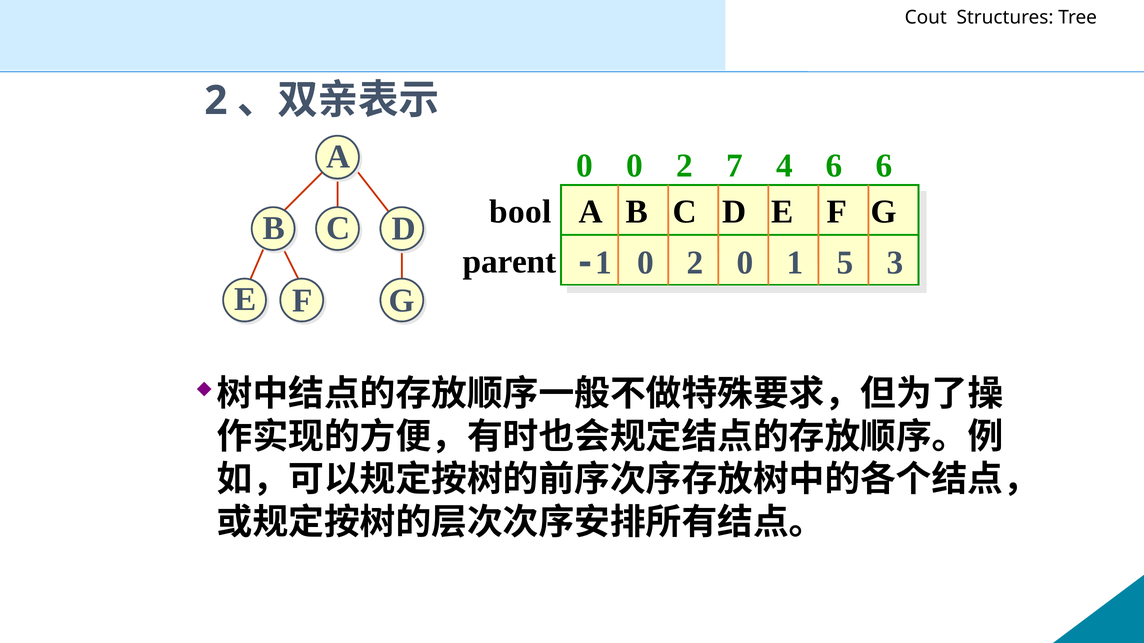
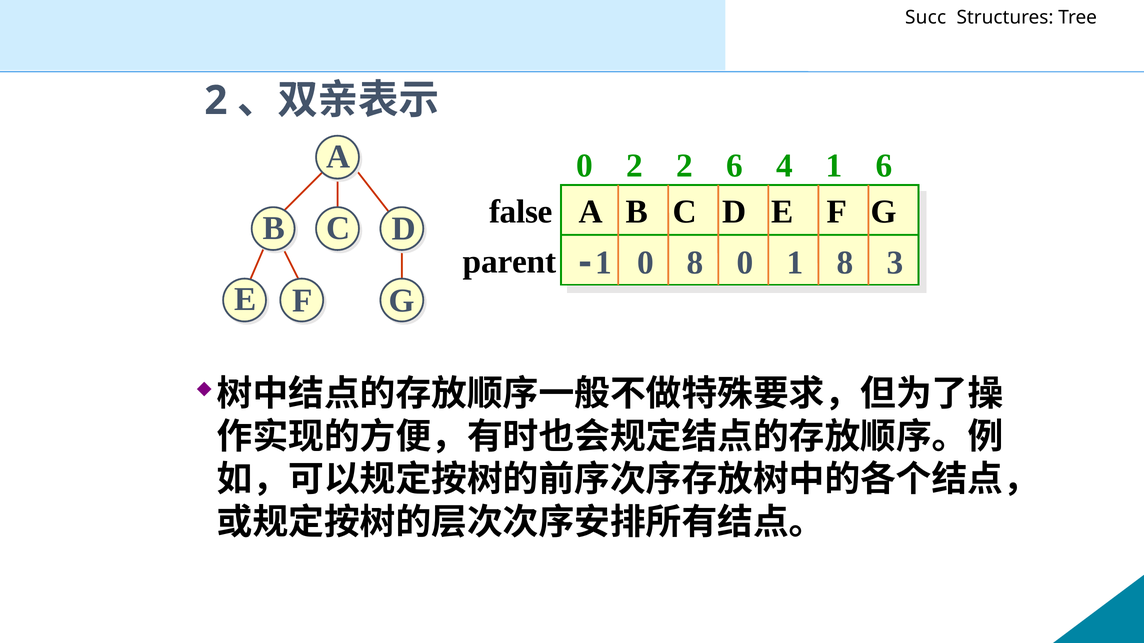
Cout: Cout -> Succ (926, 18)
0 0: 0 -> 2 (635, 166)
2 7: 7 -> 6 (734, 166)
4 6: 6 -> 1 (834, 166)
bool: bool -> false (521, 212)
-1 0 2: 2 -> 8 (695, 263)
1 5: 5 -> 8 (845, 263)
